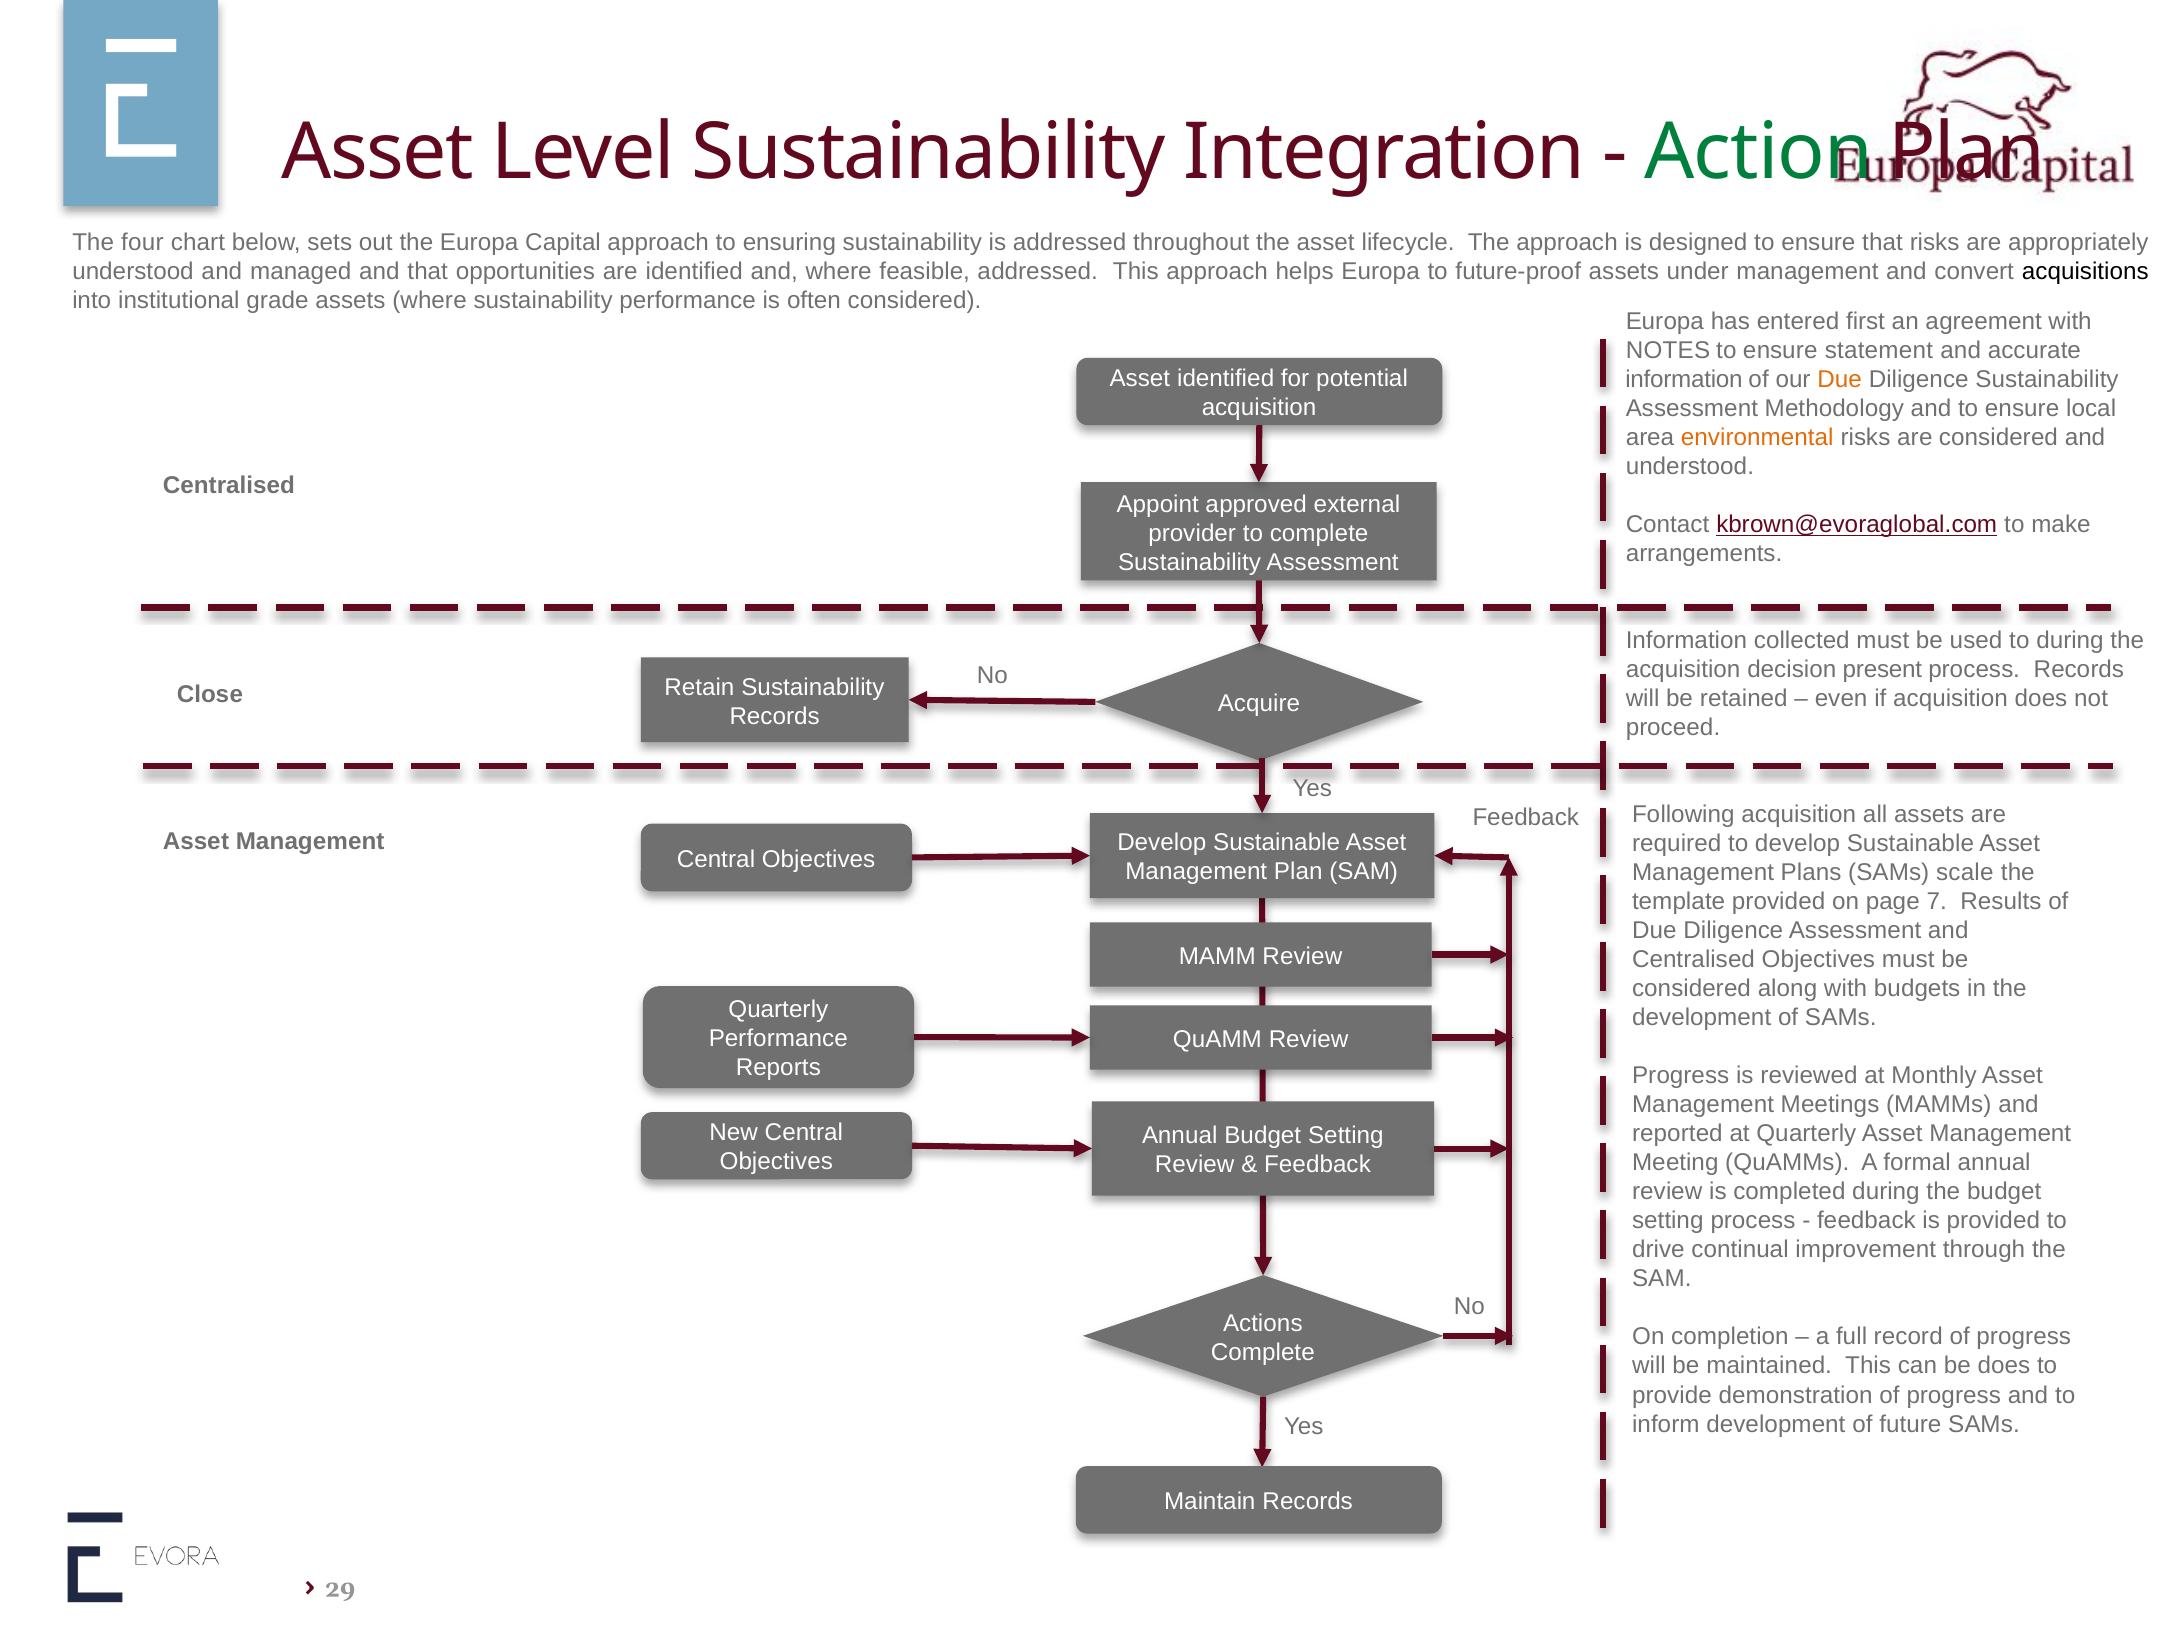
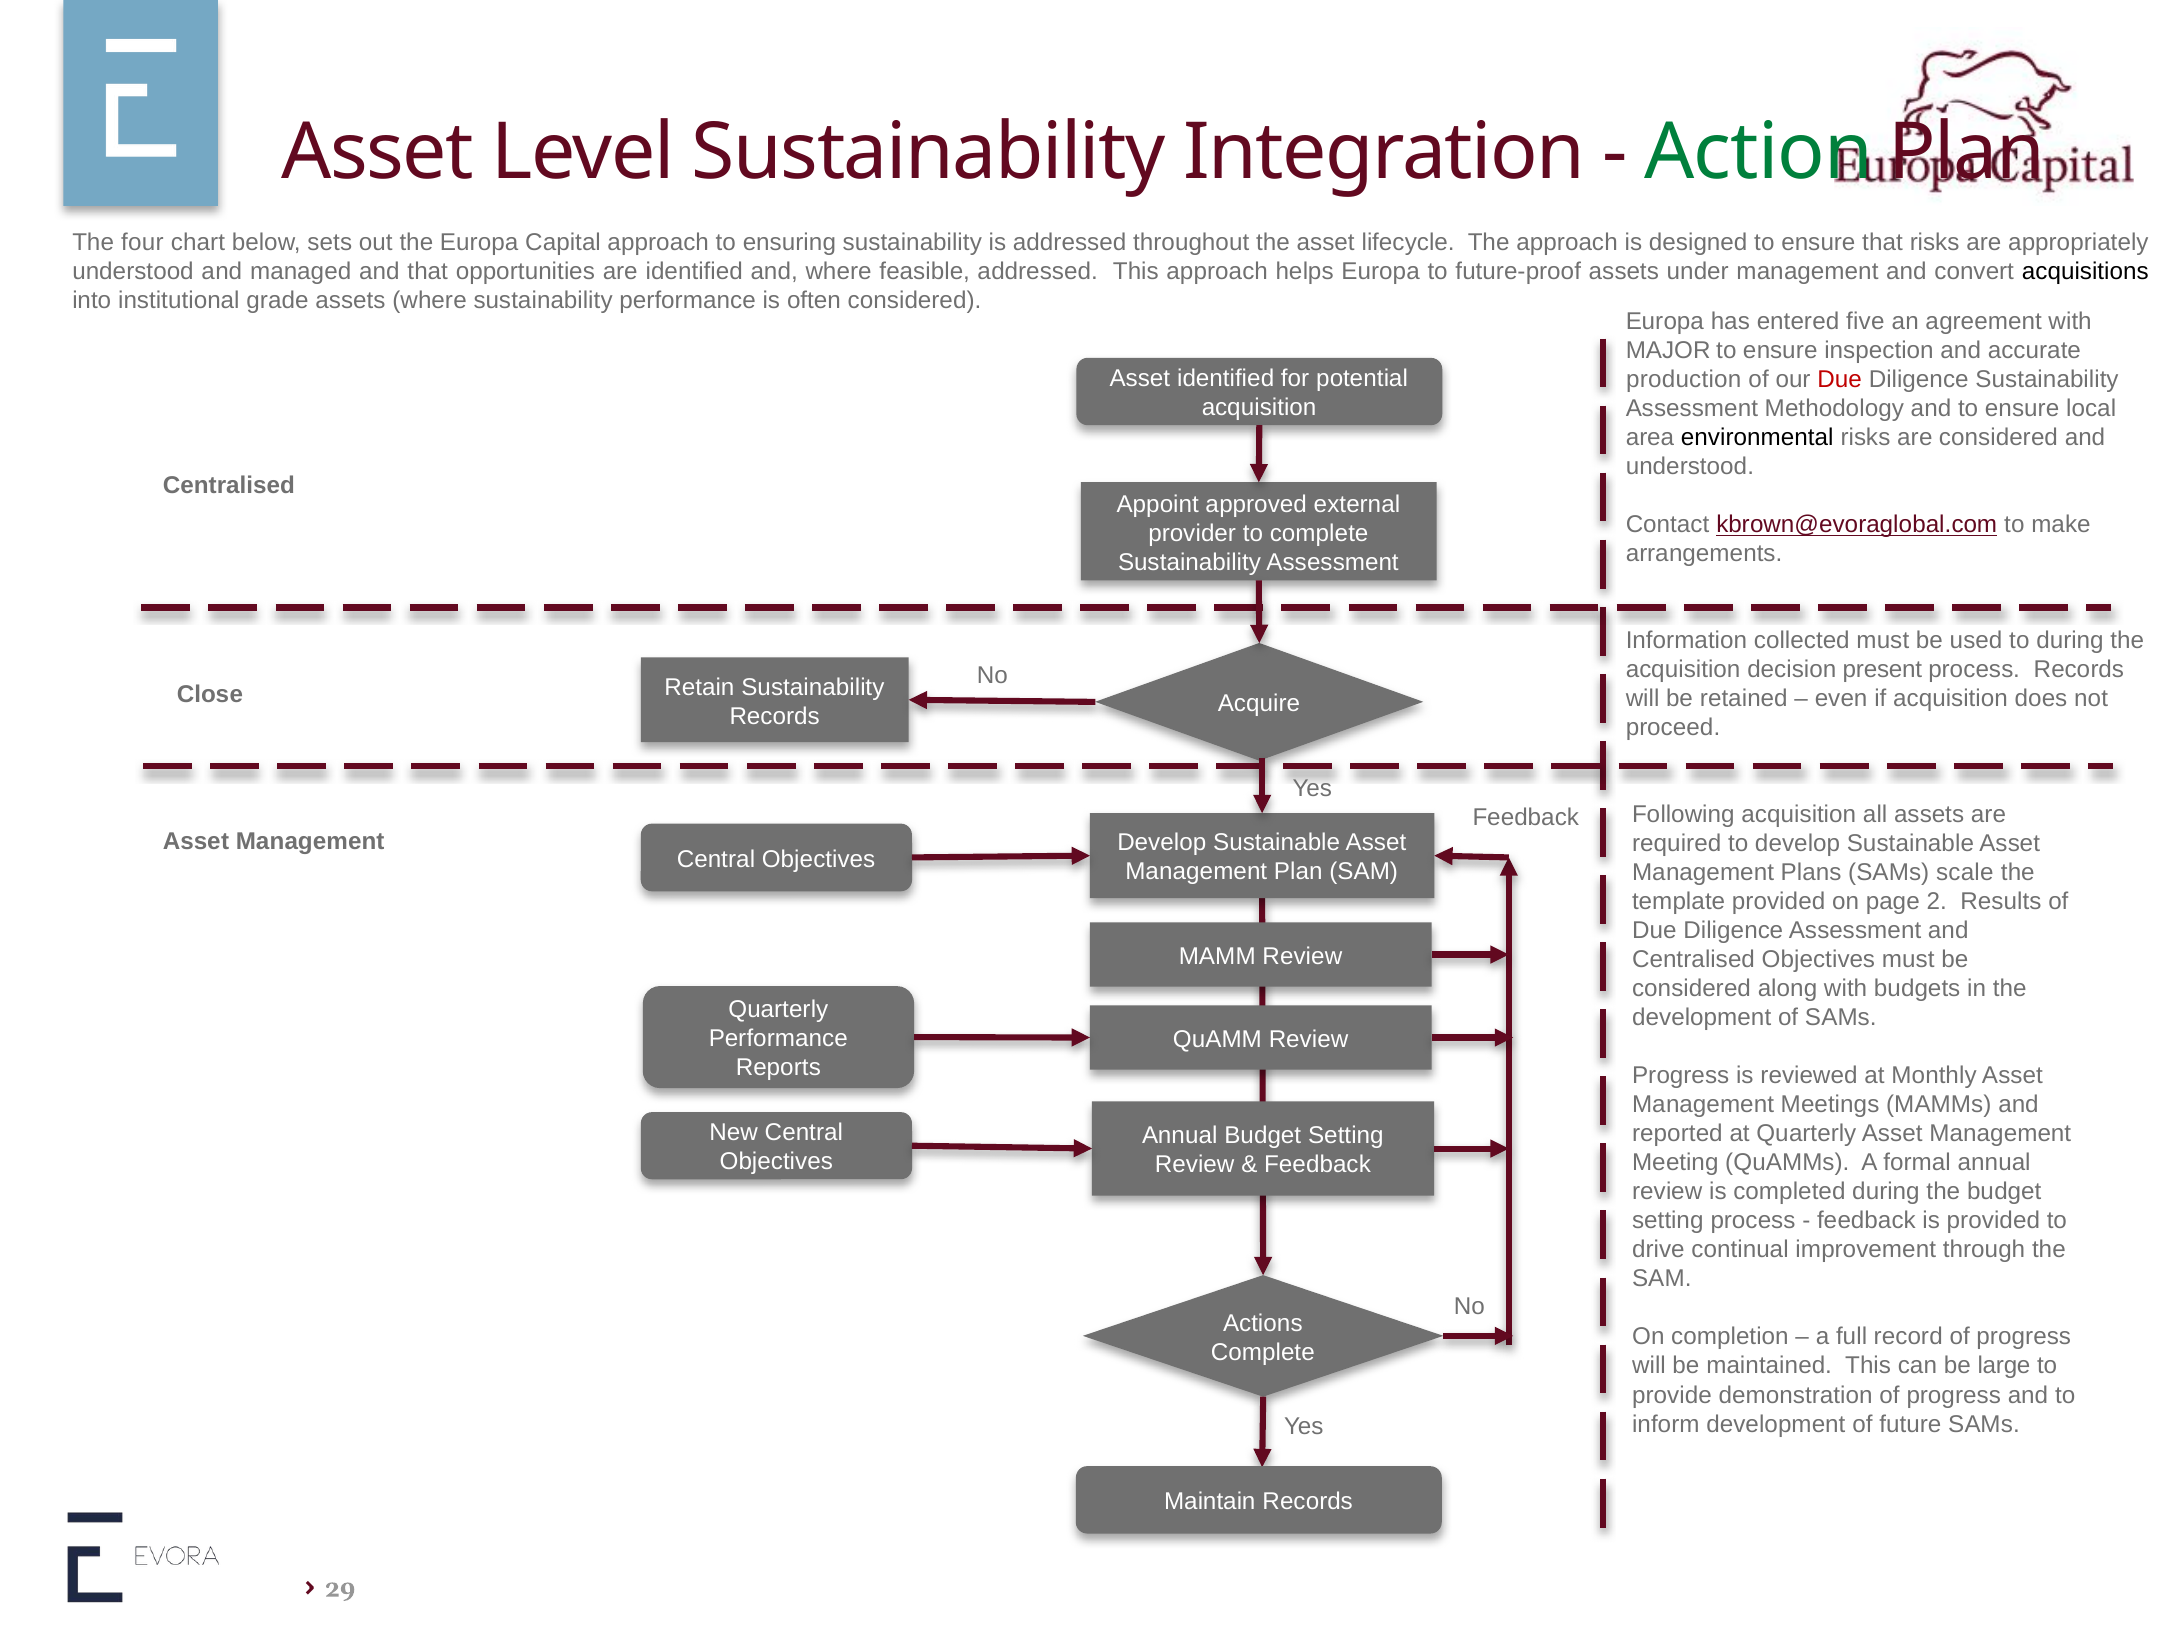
first: first -> five (1865, 321)
NOTES: NOTES -> MAJOR (1668, 350)
statement: statement -> inspection (1879, 350)
information: information -> production (1684, 379)
Due colour: orange -> red (1840, 379)
environmental colour: orange -> black (1757, 437)
7: 7 -> 2 (1937, 901)
be does: does -> large (2004, 1366)
